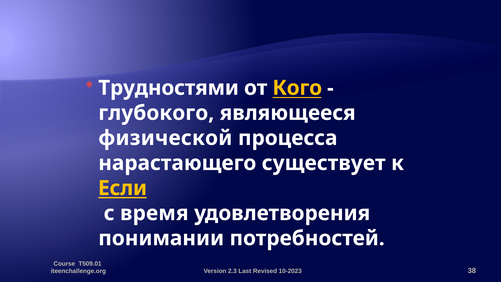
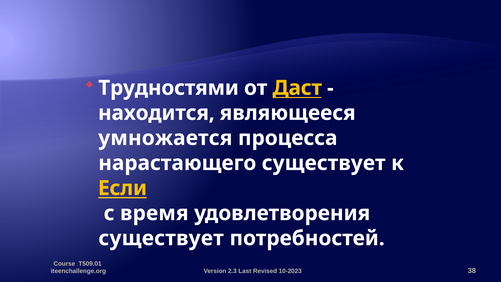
Кого: Кого -> Даст (297, 88)
глубокого: глубокого -> находится (156, 113)
физической: физической -> умножается (165, 138)
понимании: понимании -> существует (161, 238)
